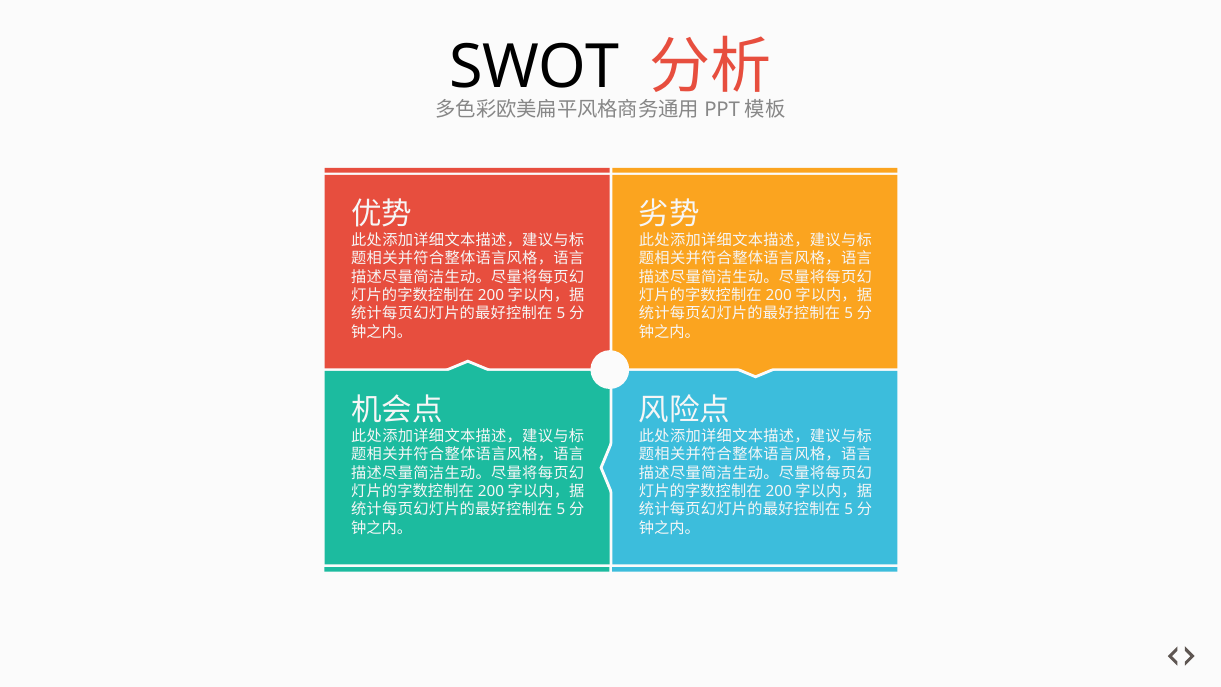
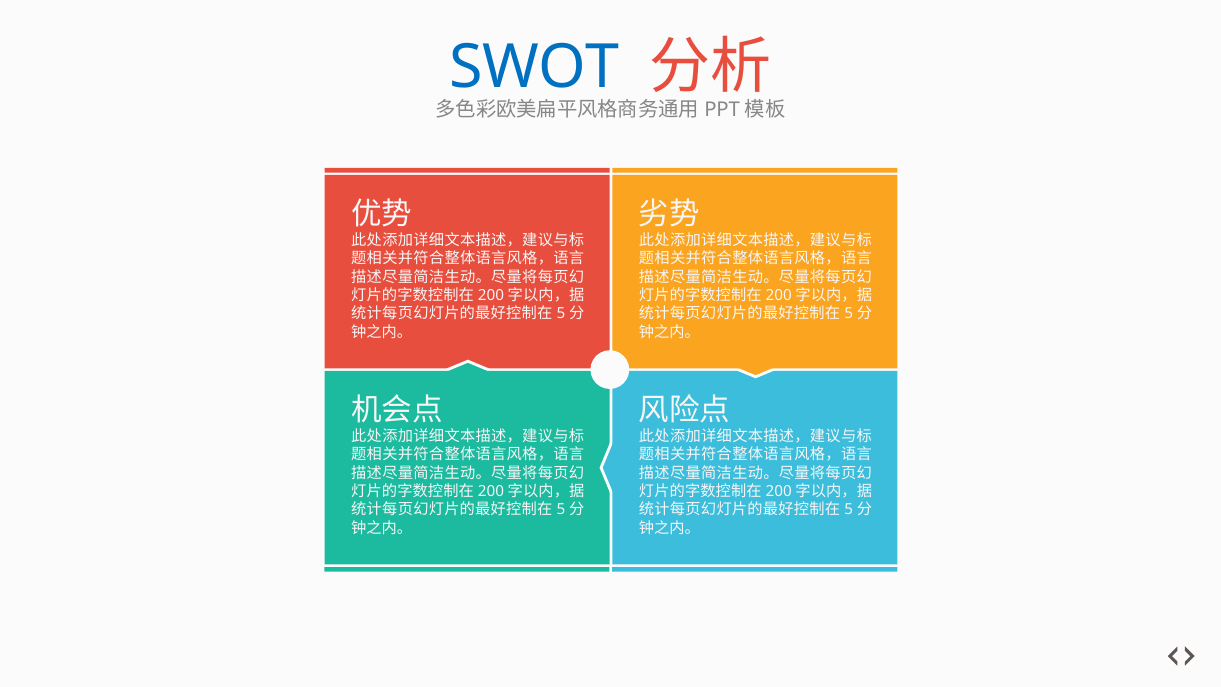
SWOT colour: black -> blue (534, 67)
